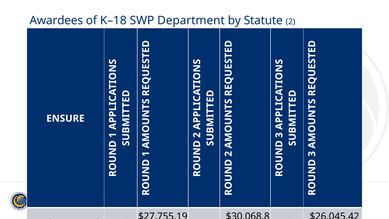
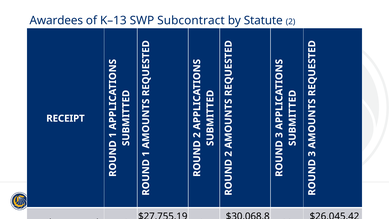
K–18: K–18 -> K–13 (113, 20)
Department: Department -> Subcontract (191, 20)
ENSURE: ENSURE -> RECEIPT (65, 118)
